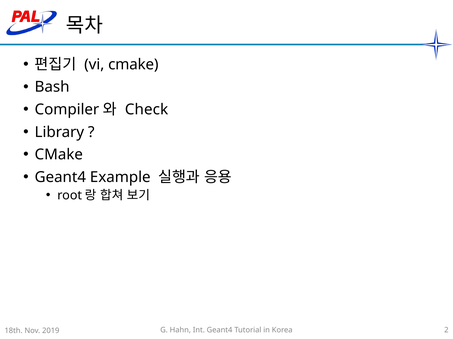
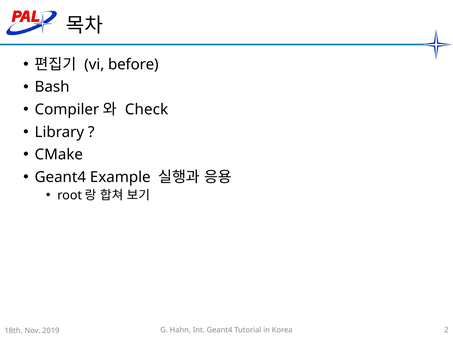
vi cmake: cmake -> before (133, 65)
